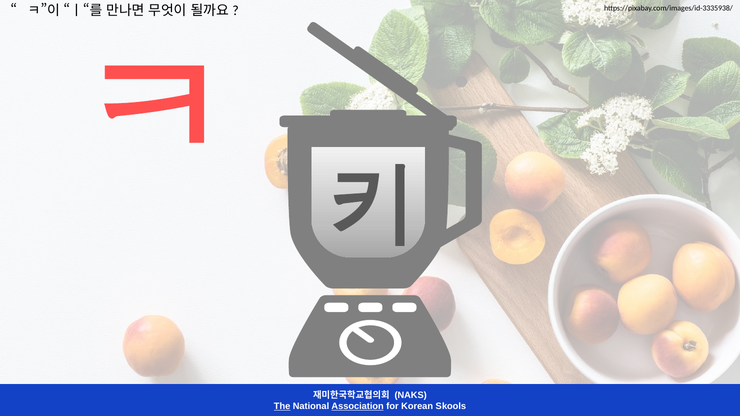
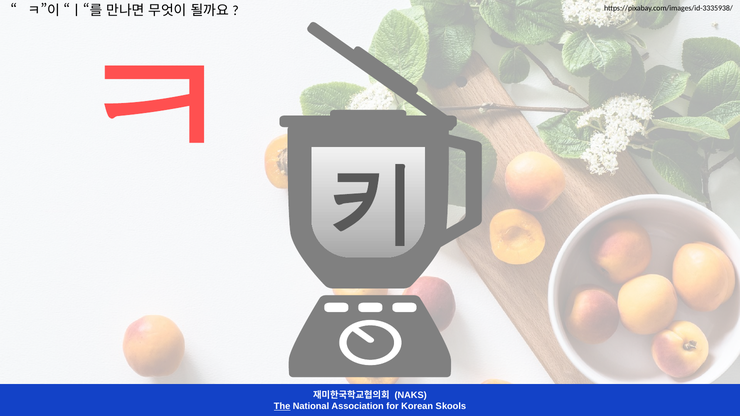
Association underline: present -> none (358, 406)
